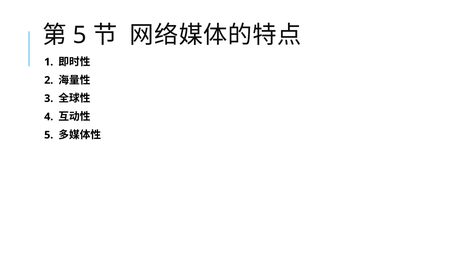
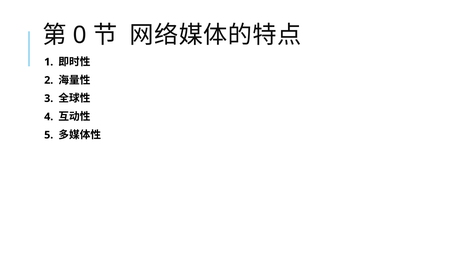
5: 5 -> 0 (80, 35)
